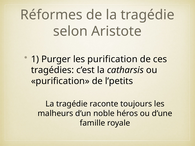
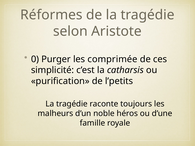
1: 1 -> 0 (35, 59)
les purification: purification -> comprimée (112, 59)
tragédies: tragédies -> simplicité (52, 70)
